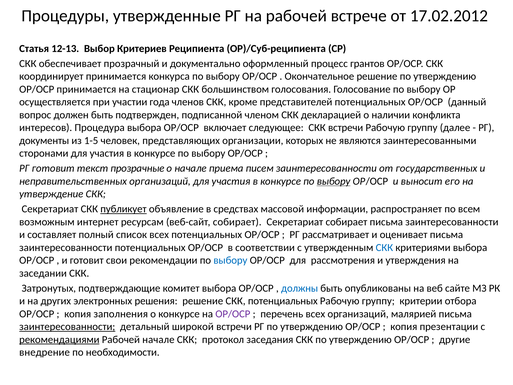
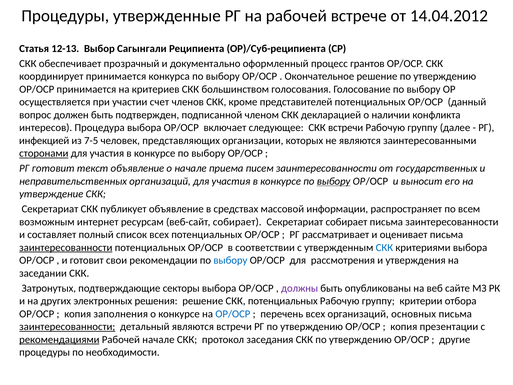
17.02.2012: 17.02.2012 -> 14.04.2012 (449, 16)
Критериев: Критериев -> Сагынгали (142, 49)
стационар: стационар -> критериев (156, 89)
года: года -> счет (159, 102)
документы: документы -> инфекцией (44, 140)
1-5: 1-5 -> 7-5 (91, 140)
сторонами underline: none -> present (44, 153)
текст прозрачные: прозрачные -> объявление (137, 168)
публикует underline: present -> none (123, 209)
заинтересованности underline: none -> present (66, 247)
комитет: комитет -> секторы (181, 288)
должны colour: blue -> purple (300, 288)
ОР/ОСР colour: purple -> blue (233, 314)
малярией: малярией -> основных (414, 314)
детальный широкой: широкой -> являются (193, 326)
внедрение: внедрение -> процедуры (45, 352)
